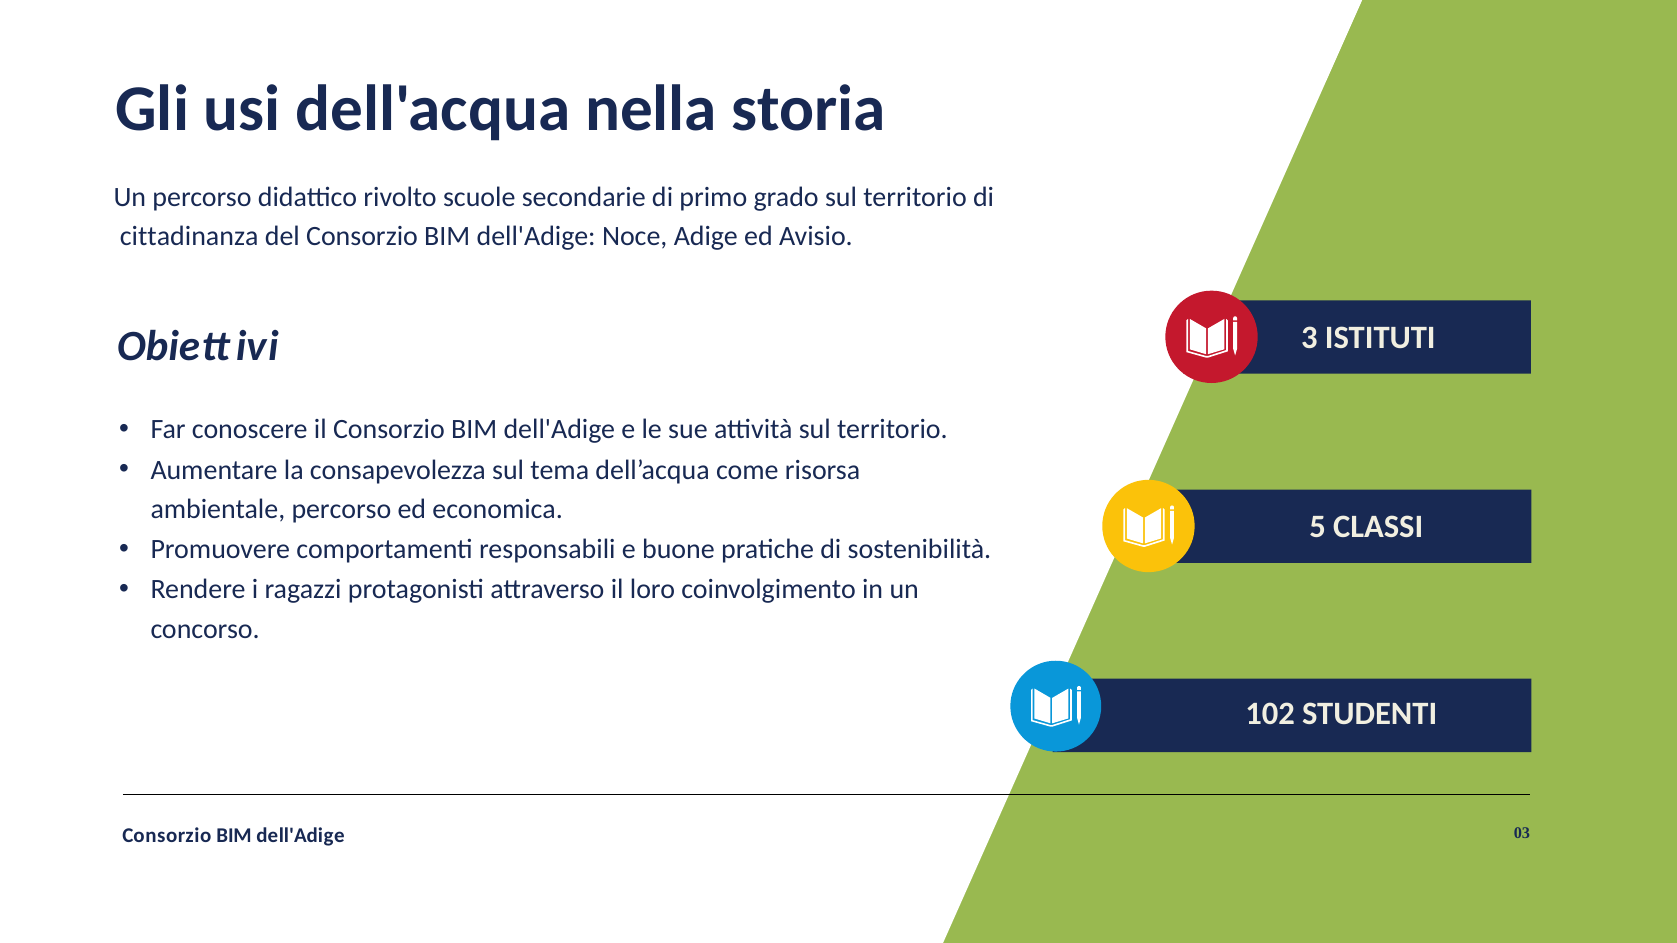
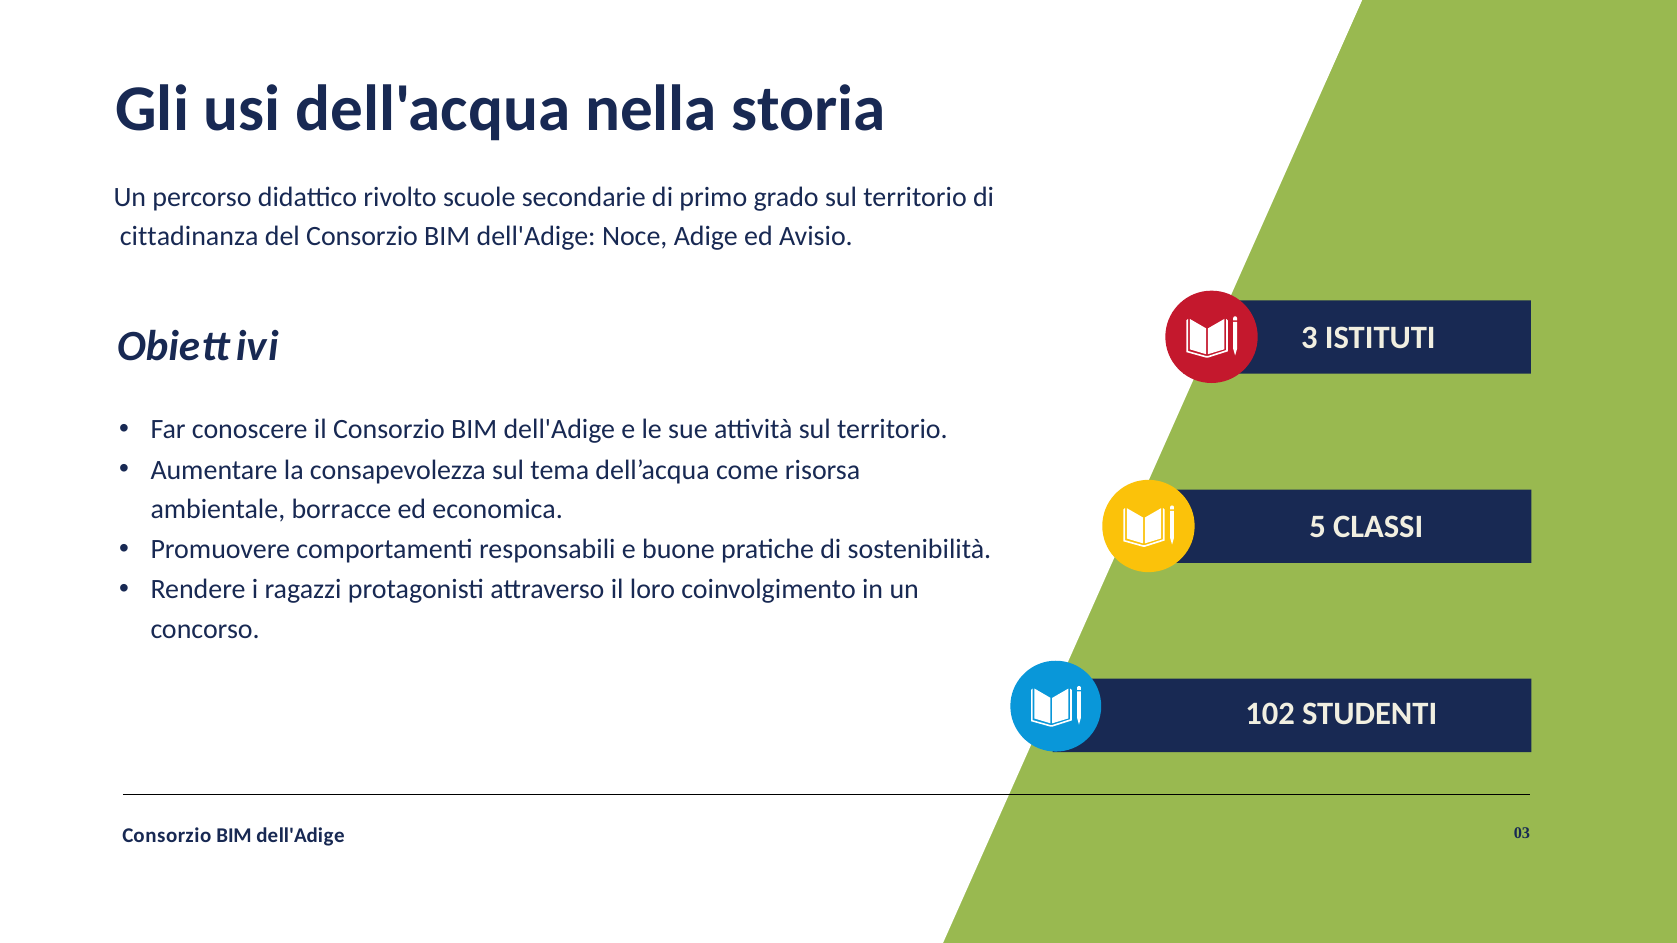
ambientale percorso: percorso -> borracce (341, 509)
